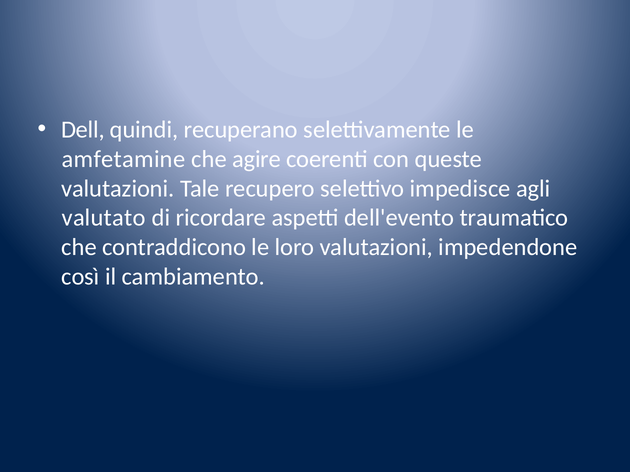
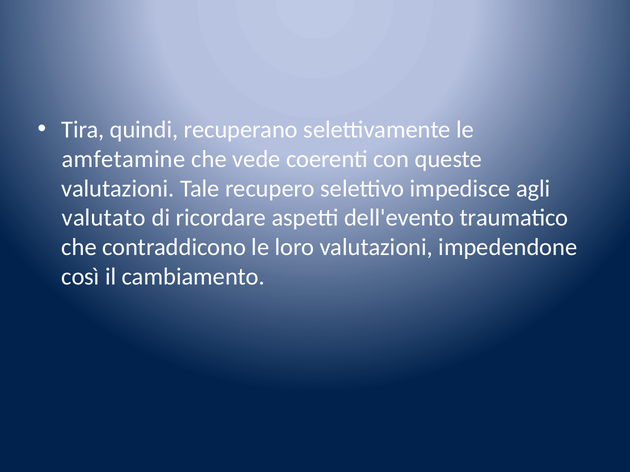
Dell: Dell -> Tira (83, 130)
agire: agire -> vede (256, 159)
